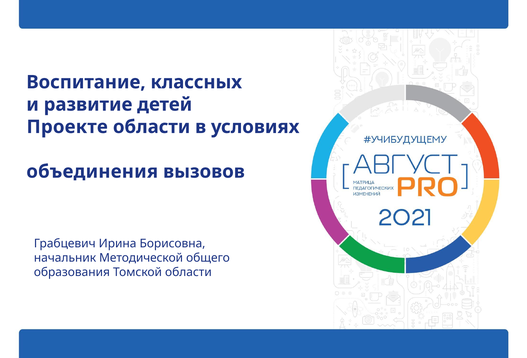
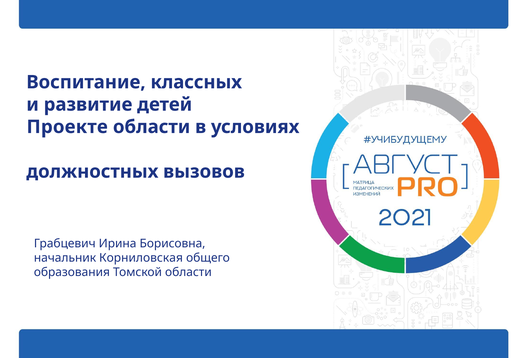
объединения: объединения -> должностных (92, 171)
Методической: Методической -> Корниловская (141, 258)
